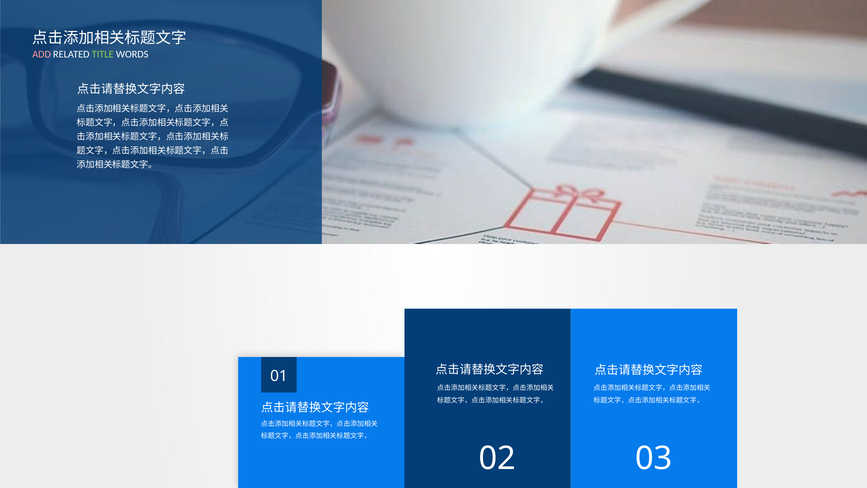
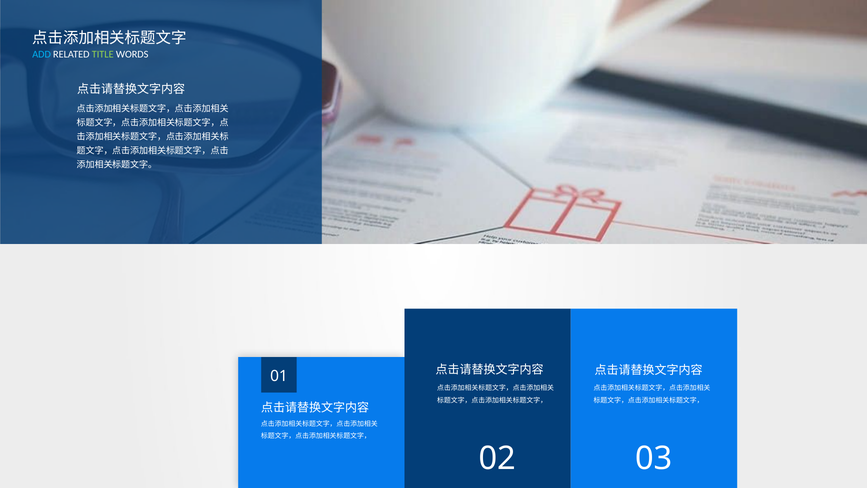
ADD colour: pink -> light blue (42, 54)
